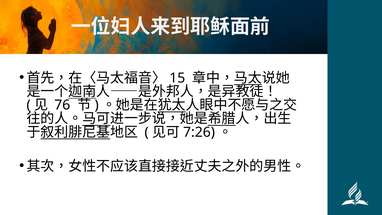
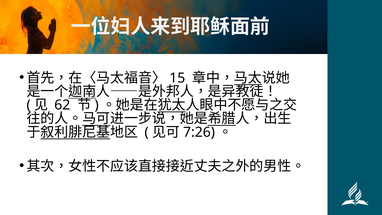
76: 76 -> 62 (62, 105)
